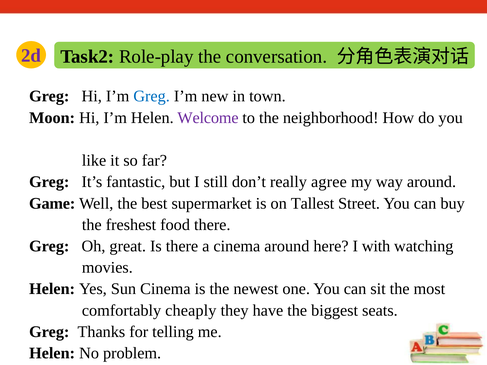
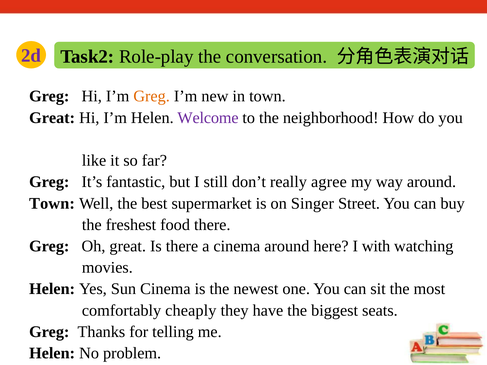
Greg colour: blue -> orange (152, 96)
Moon: Moon -> Great (52, 118)
Game: Game -> Town (52, 203)
Tallest: Tallest -> Singer (312, 203)
